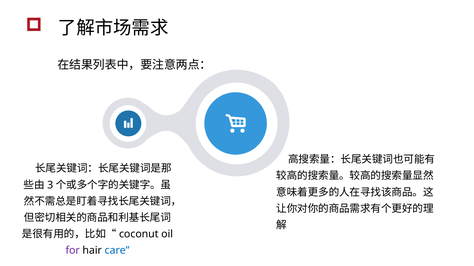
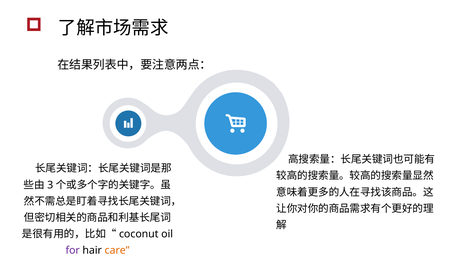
care colour: blue -> orange (117, 251)
